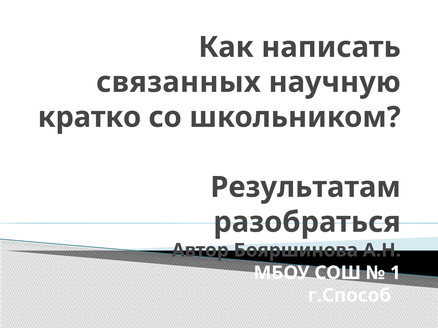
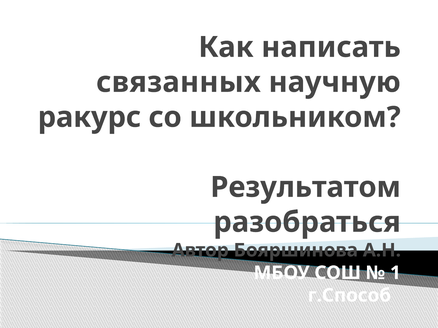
кратко: кратко -> ракурс (89, 117)
Результатам: Результатам -> Результатом (306, 188)
